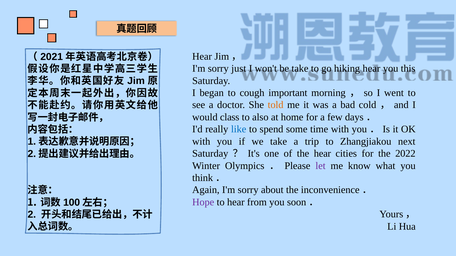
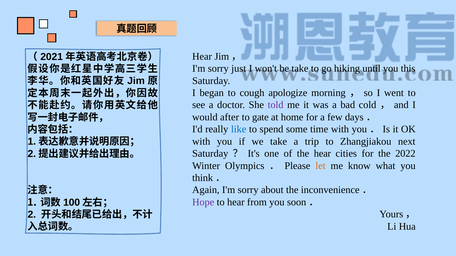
hiking hear: hear -> until (372, 69)
important: important -> apologize (288, 93)
told colour: orange -> purple (276, 105)
class: class -> after (230, 117)
also: also -> gate (260, 117)
let colour: purple -> orange (321, 166)
